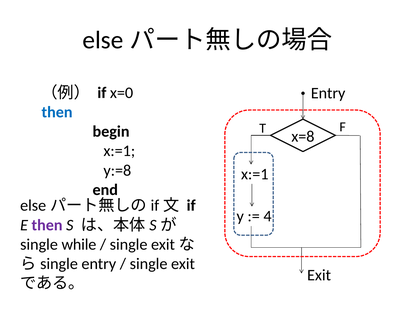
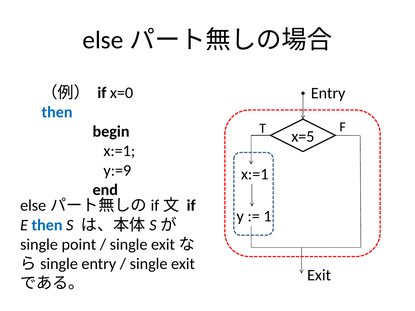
x=8: x=8 -> x=5 (303, 137)
y:=8: y:=8 -> y:=9 (117, 171)
4: 4 -> 1 (268, 216)
then colour: purple -> blue (47, 225)
while: while -> point (79, 245)
